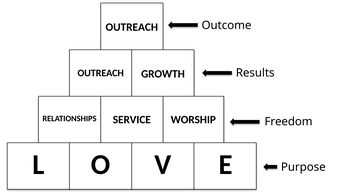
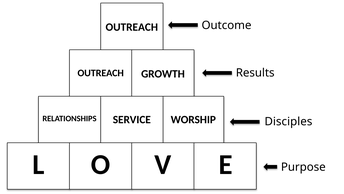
Freedom: Freedom -> Disciples (288, 121)
